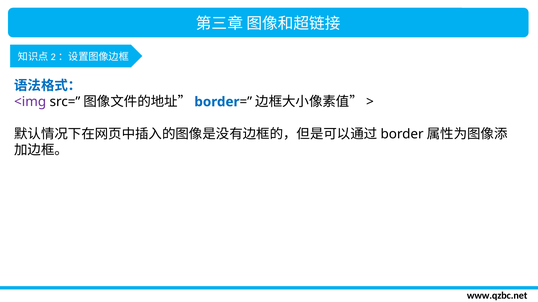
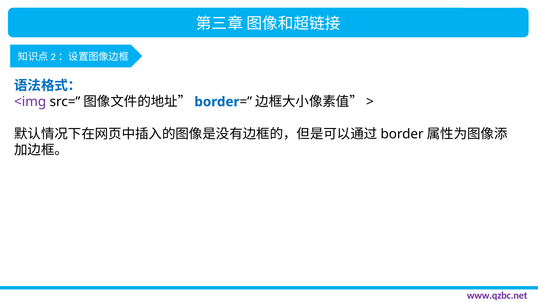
www.qzbc.net colour: black -> purple (497, 296)
